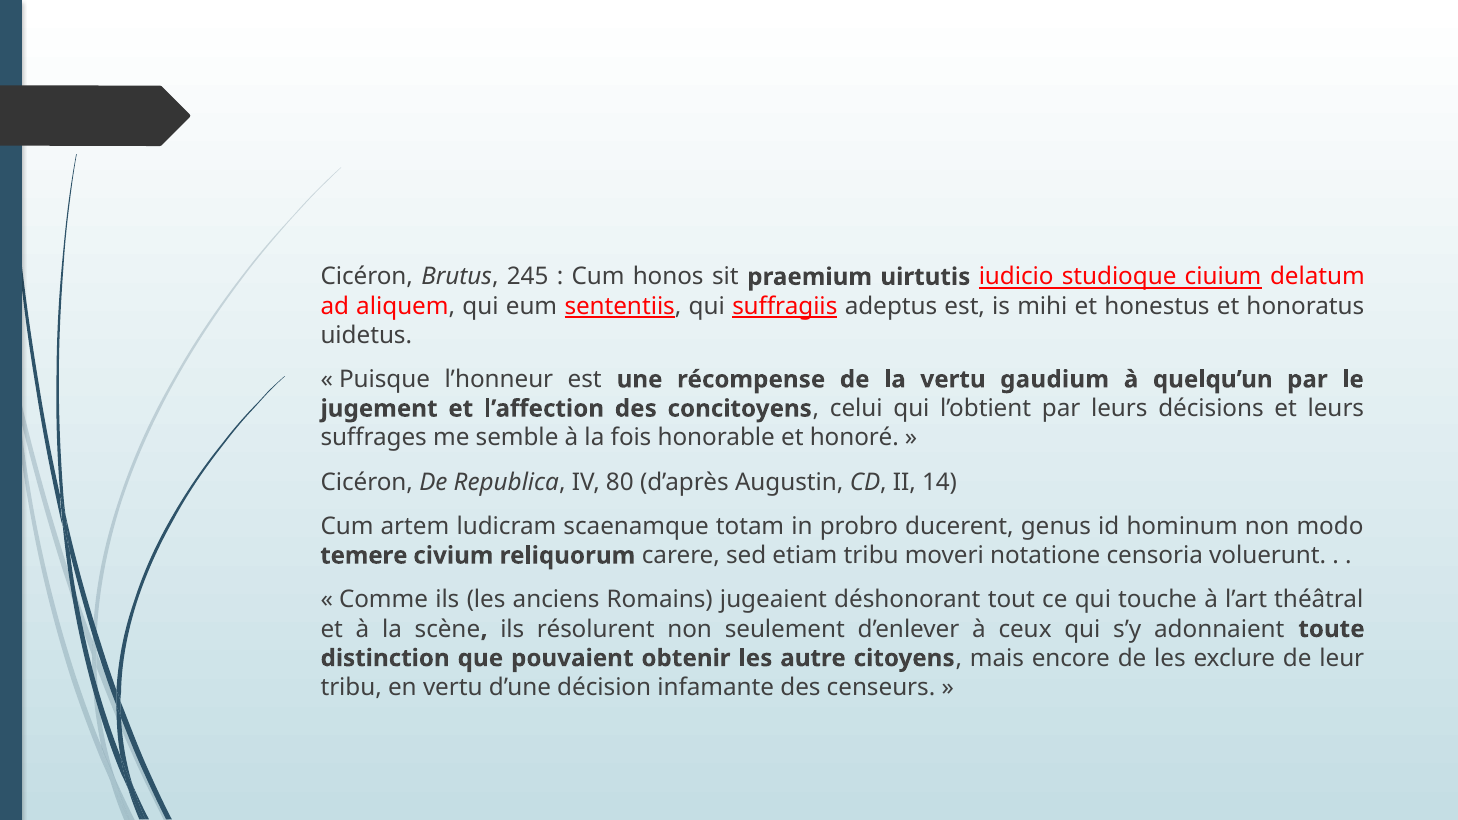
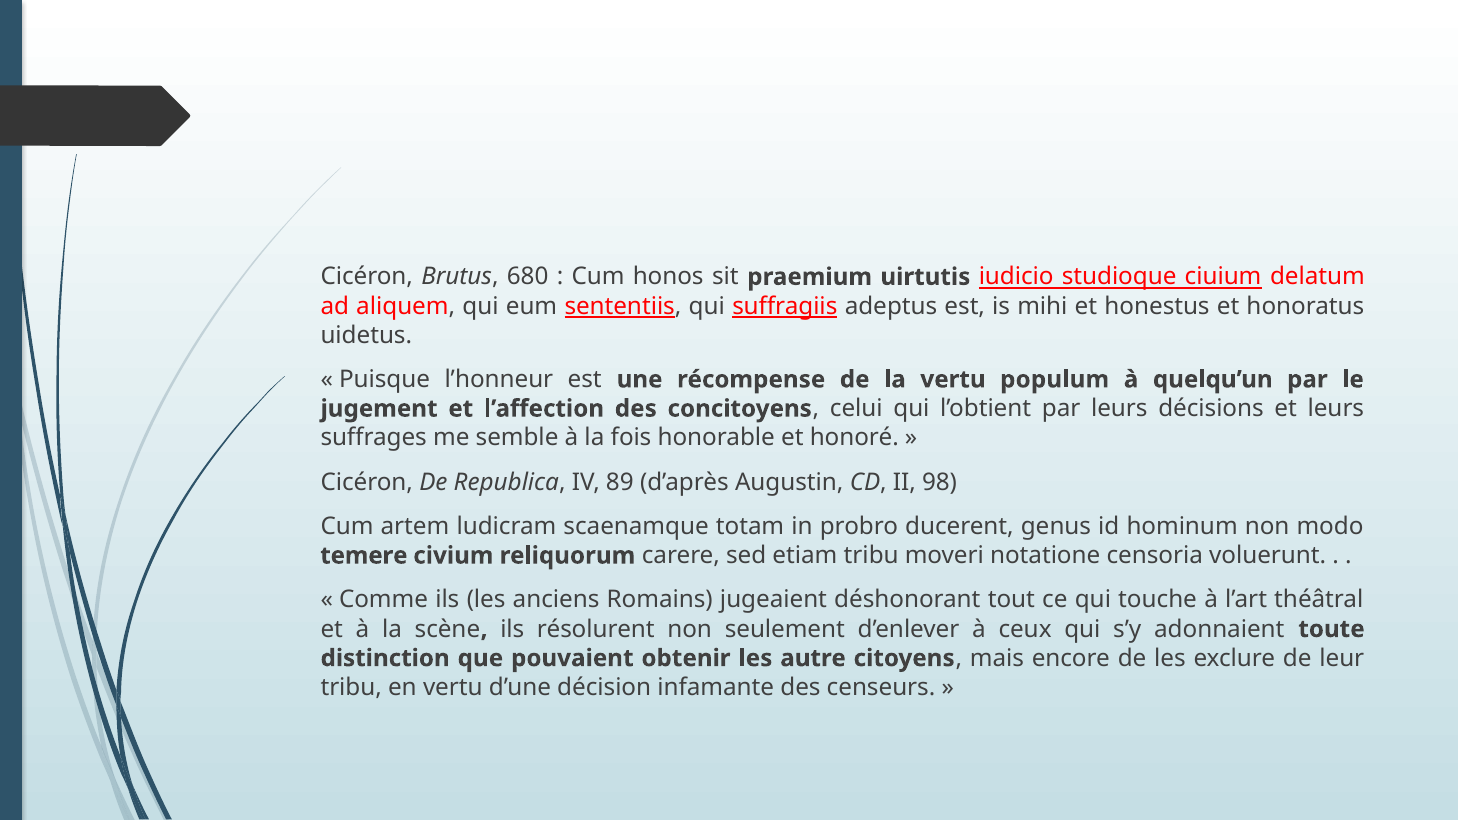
245: 245 -> 680 (528, 277)
gaudium: gaudium -> populum (1055, 380)
80: 80 -> 89 (620, 482)
14: 14 -> 98 (940, 482)
